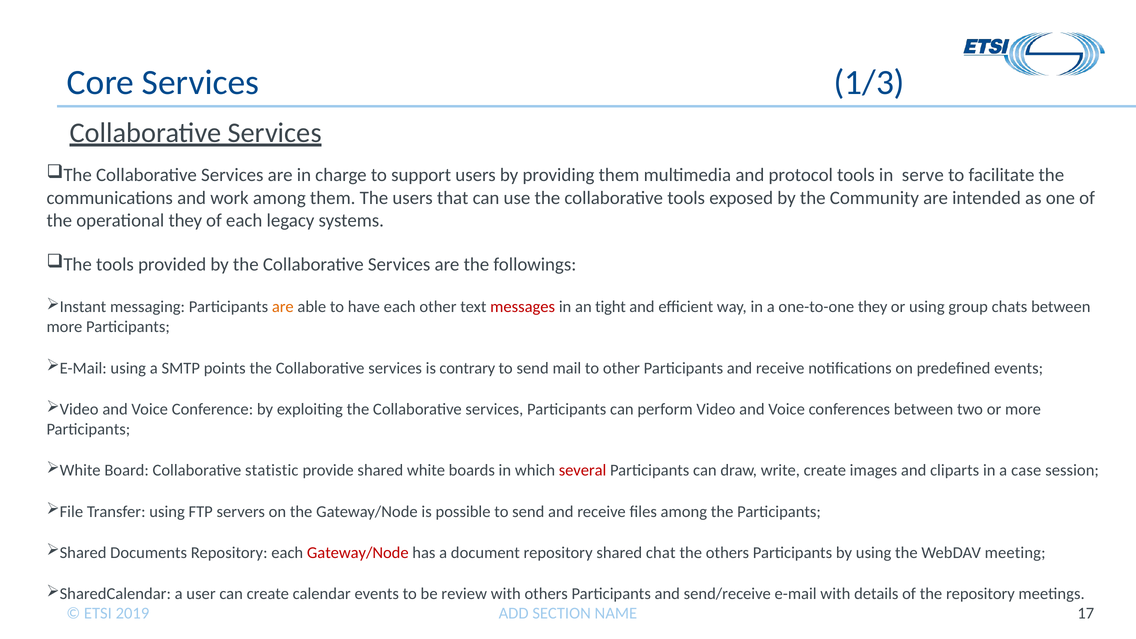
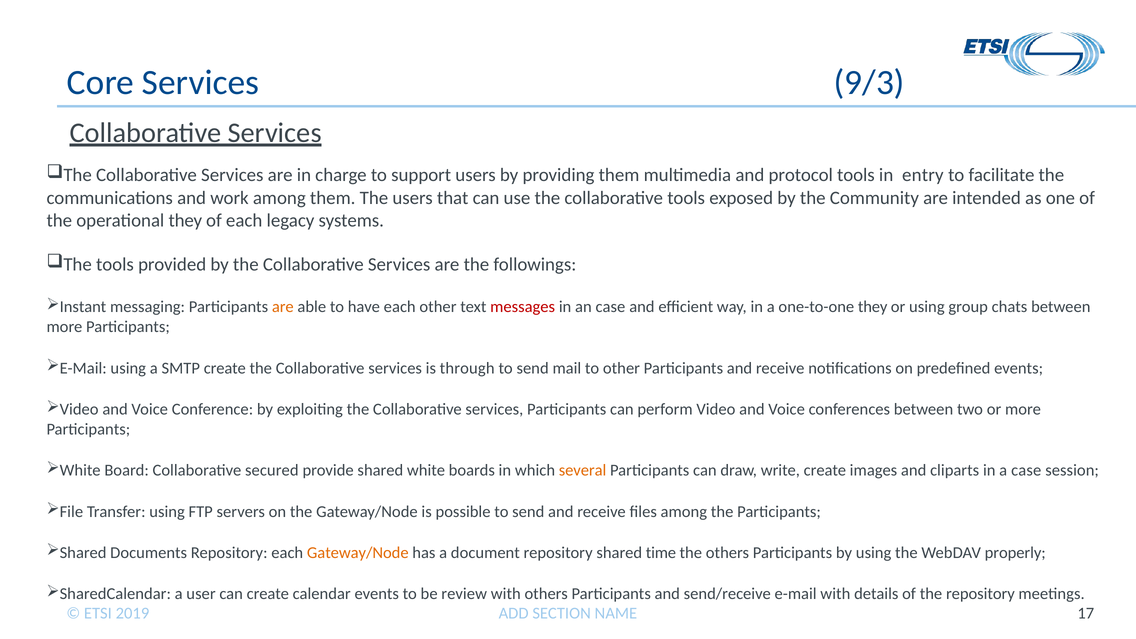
1/3: 1/3 -> 9/3 (869, 82)
serve: serve -> entry (923, 175)
an tight: tight -> case (610, 307)
SMTP points: points -> create (225, 368)
contrary: contrary -> through (467, 368)
statistic: statistic -> secured (272, 470)
several colour: red -> orange (583, 470)
Gateway/Node colour: red -> orange (358, 553)
chat: chat -> time (661, 553)
meeting: meeting -> properly (1015, 553)
